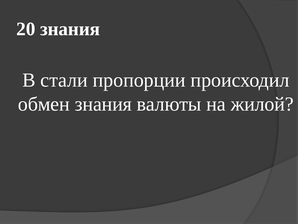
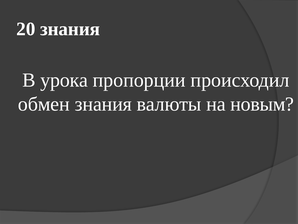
стали: стали -> урока (64, 80)
жилой: жилой -> новым (262, 104)
